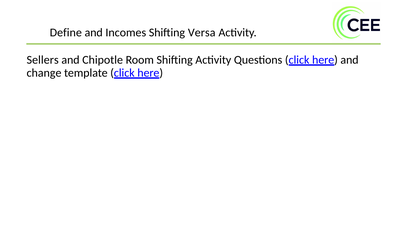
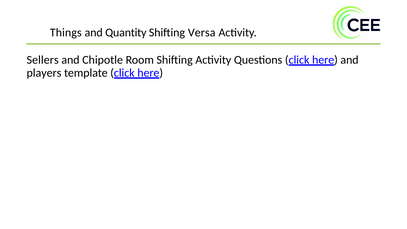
Define: Define -> Things (66, 33)
Incomes: Incomes -> Quantity (126, 33)
change: change -> players (44, 73)
